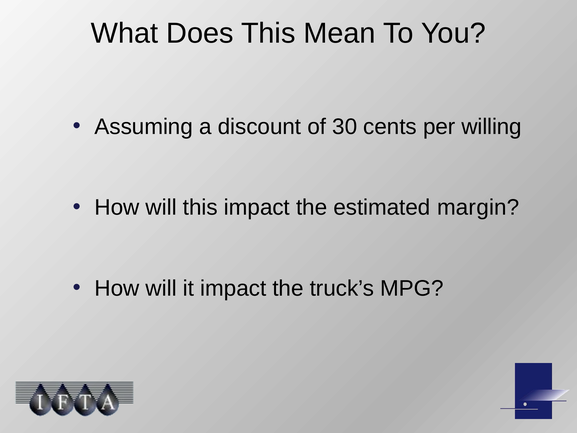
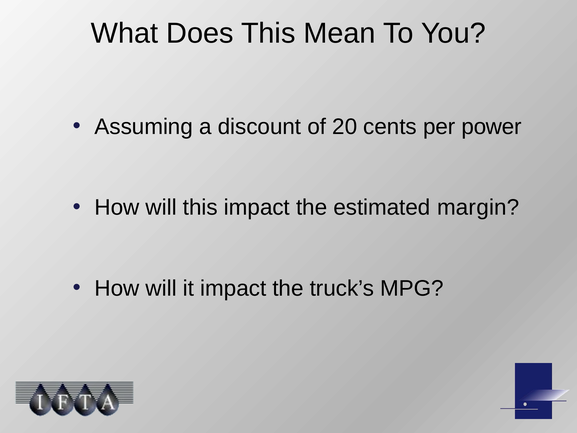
30: 30 -> 20 (345, 127)
willing: willing -> power (492, 127)
